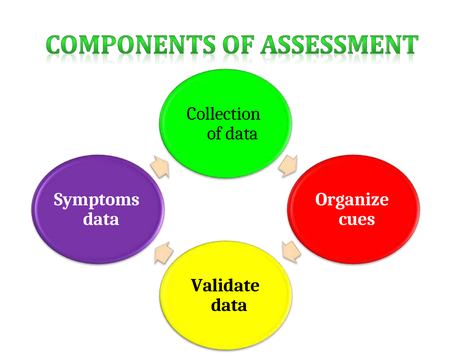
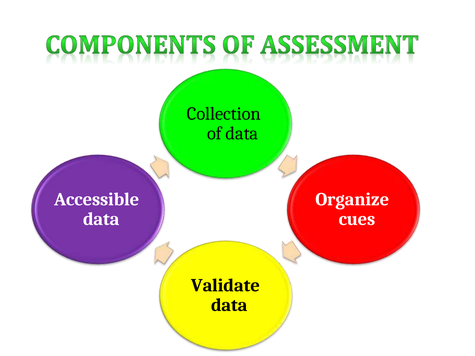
Symptoms: Symptoms -> Accessible (97, 200)
